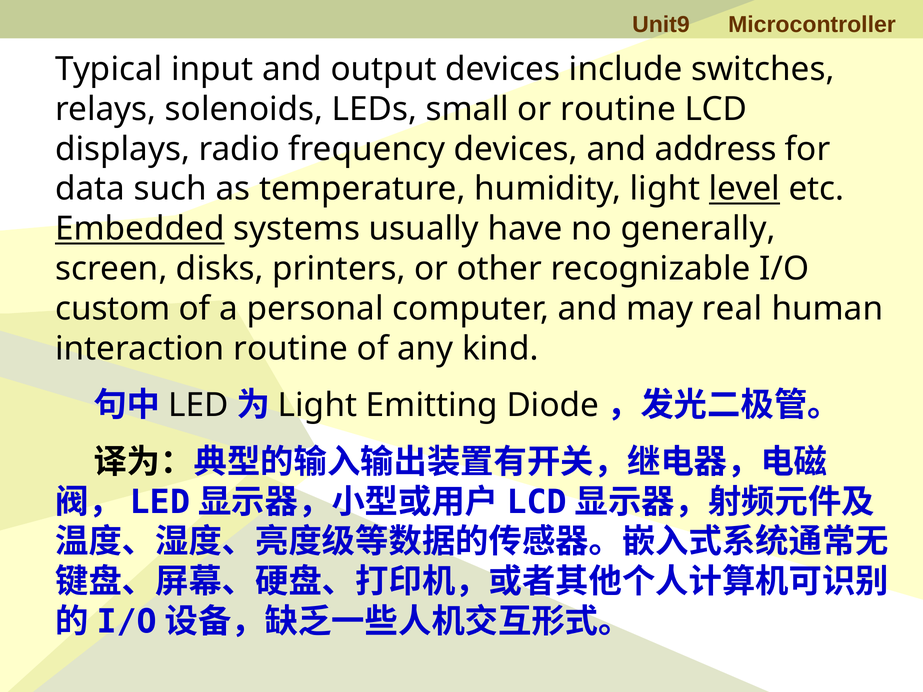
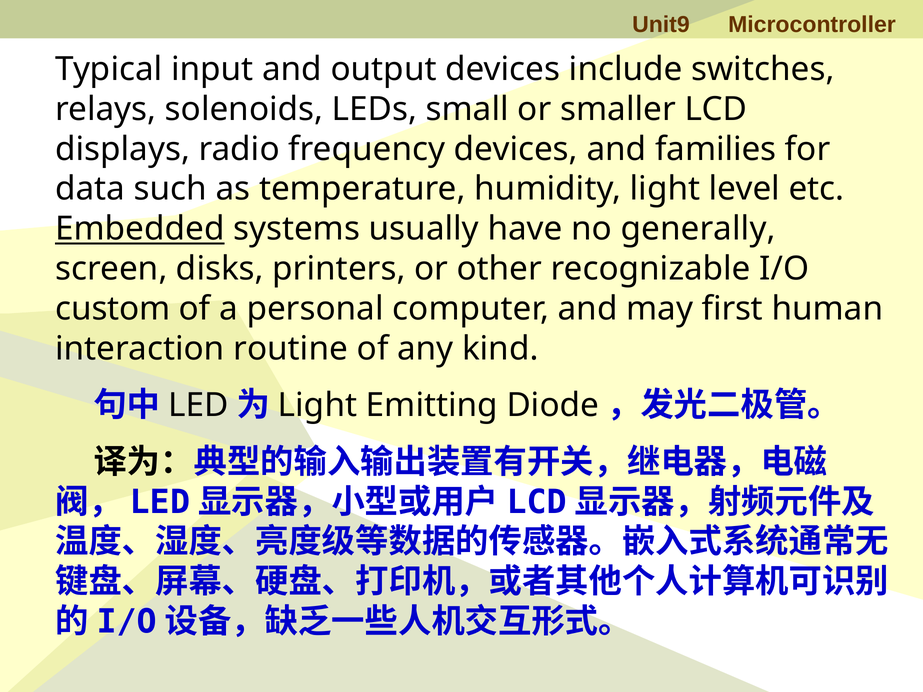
or routine: routine -> smaller (618, 109)
address: address -> families (716, 149)
level underline: present -> none (744, 189)
real: real -> first (732, 309)
